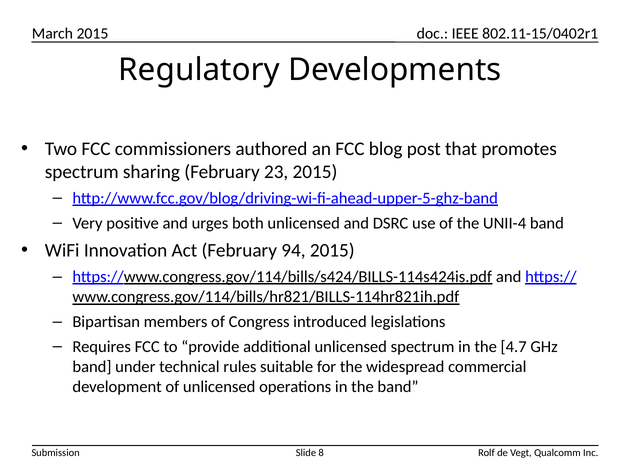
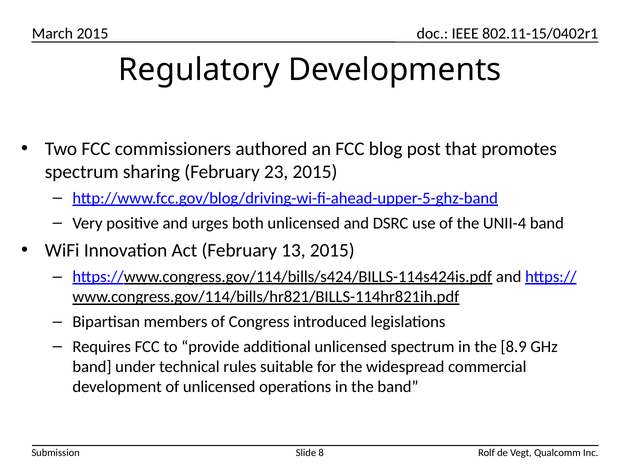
94: 94 -> 13 (293, 251)
4.7: 4.7 -> 8.9 (514, 347)
